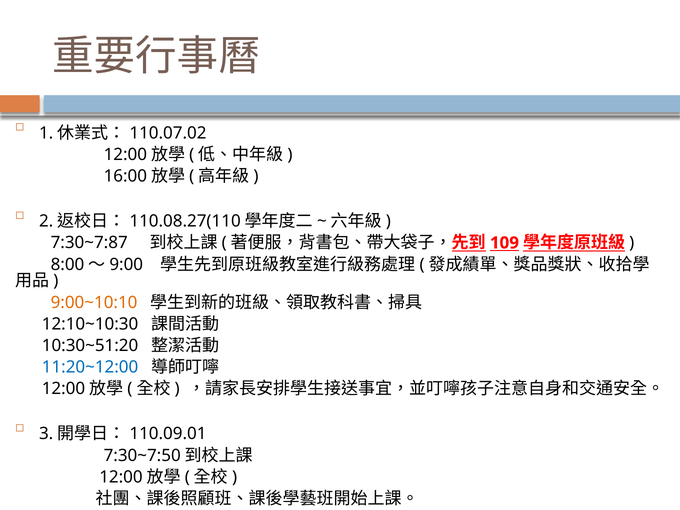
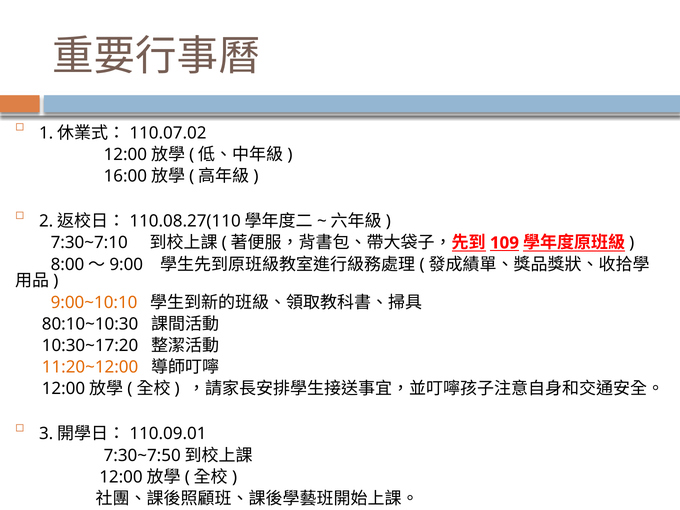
7:30~7:87: 7:30~7:87 -> 7:30~7:10 (89, 243)
12:10~10:30: 12:10~10:30 -> 80:10~10:30 (90, 324)
10:30~51:20: 10:30~51:20 -> 10:30~17:20 (90, 346)
11:20~12:00 colour: blue -> orange (90, 367)
